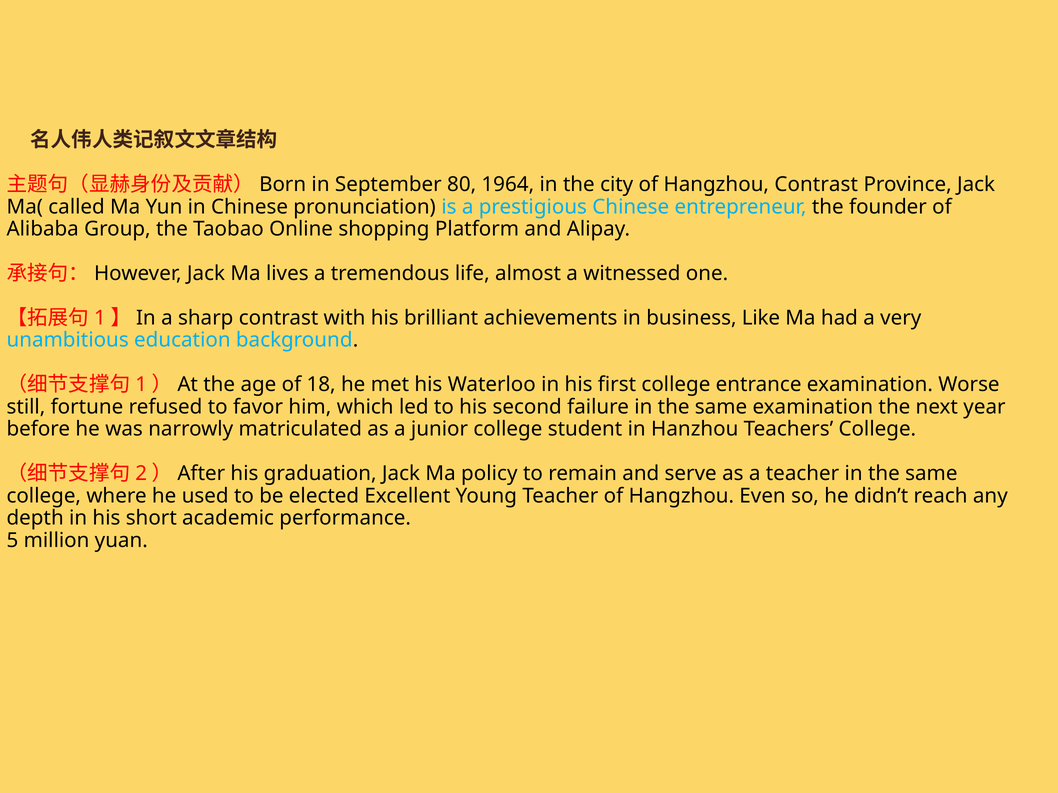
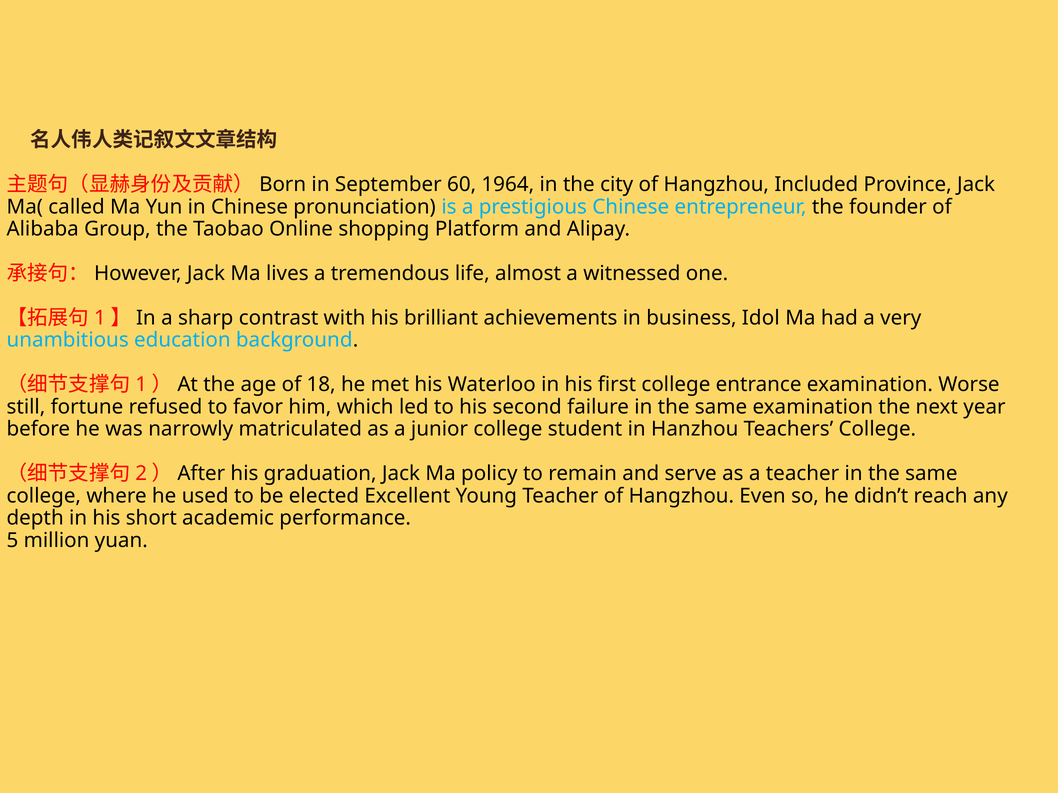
80: 80 -> 60 (462, 185)
Hangzhou Contrast: Contrast -> Included (816, 185)
Like: Like -> Idol (761, 318)
